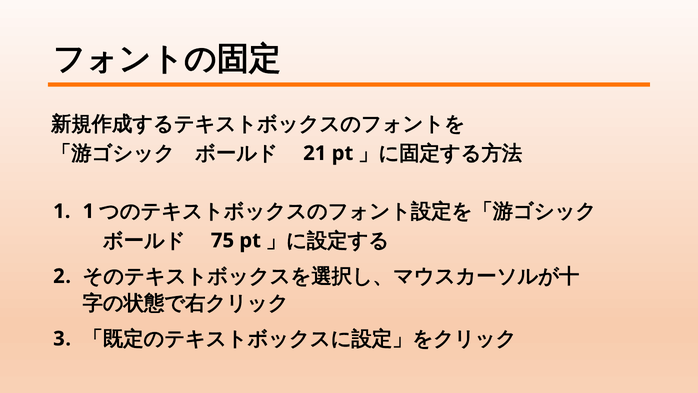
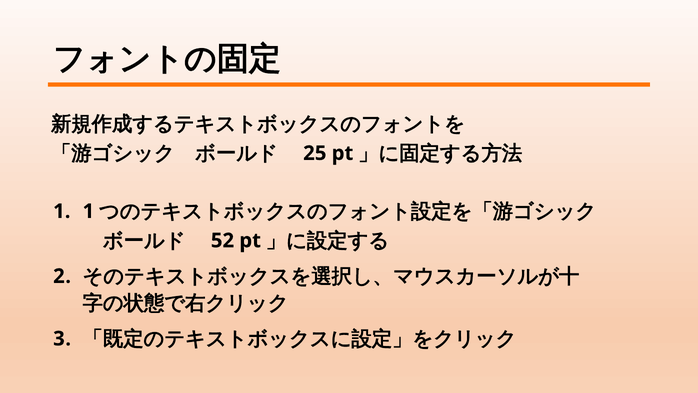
21: 21 -> 25 (315, 153)
75: 75 -> 52 (222, 240)
